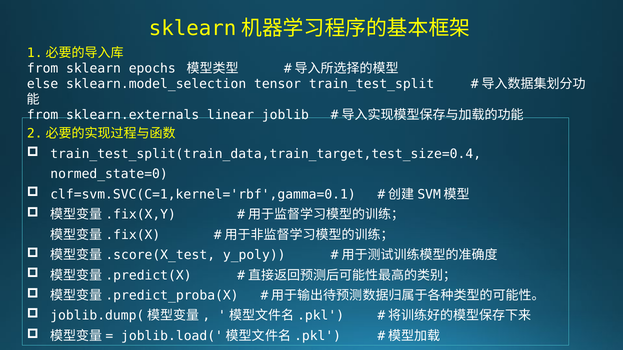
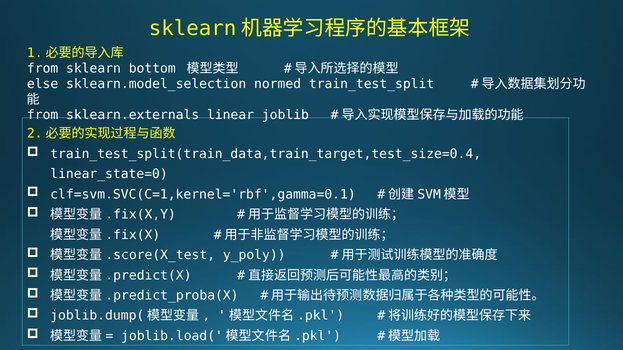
epochs: epochs -> bottom (152, 69)
tensor: tensor -> normed (278, 84)
normed_state=0: normed_state=0 -> linear_state=0 (109, 174)
